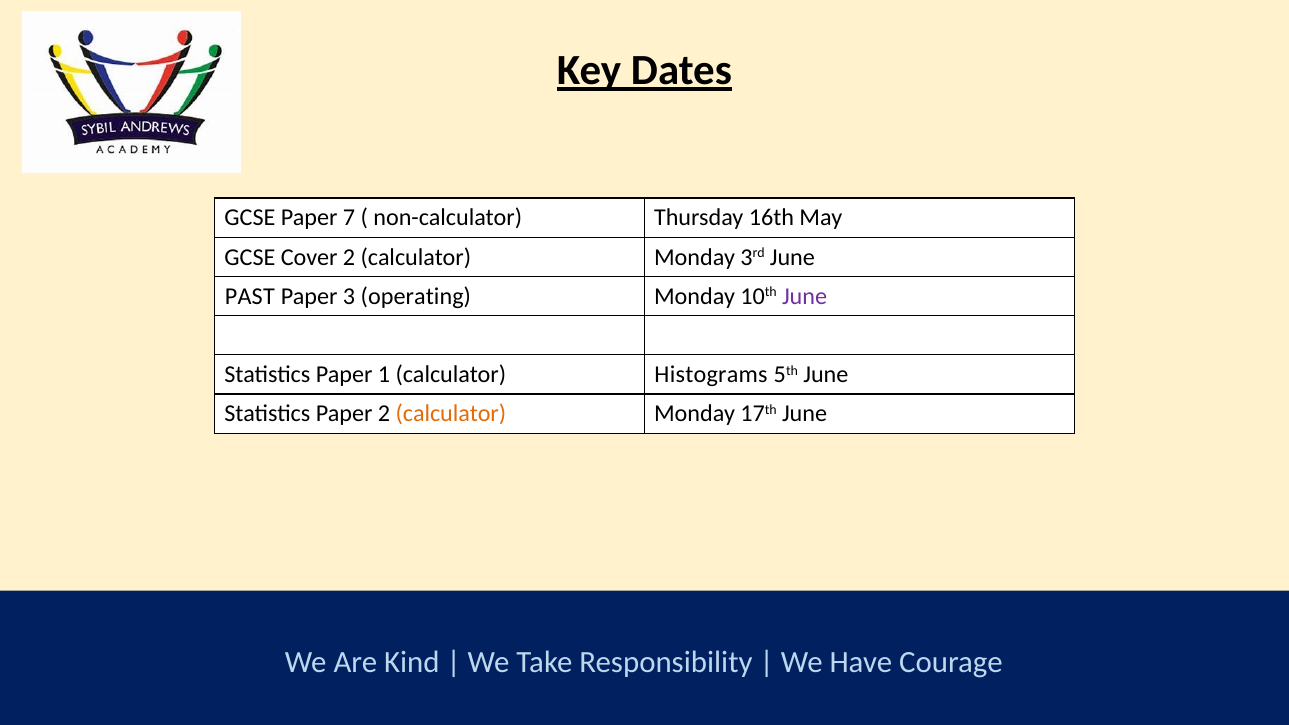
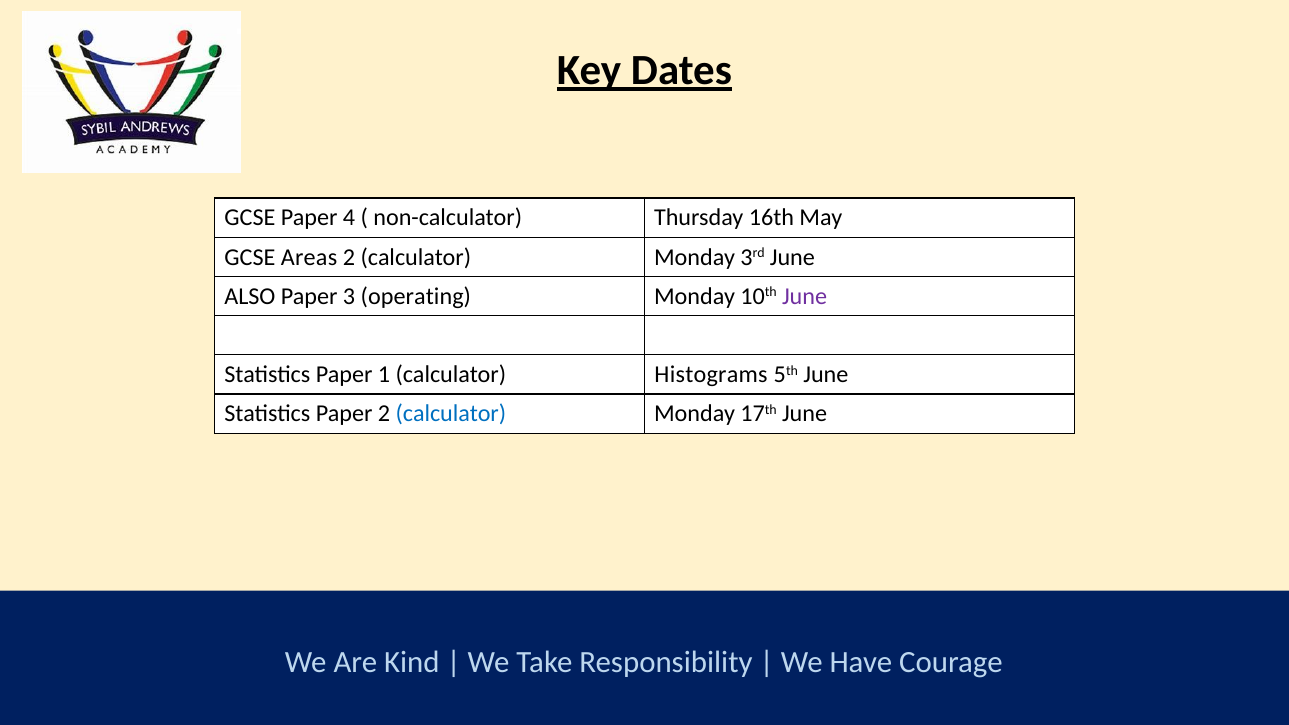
7: 7 -> 4 (349, 218)
Cover: Cover -> Areas (309, 257)
PAST: PAST -> ALSO (250, 296)
calculator colour: orange -> blue (451, 414)
